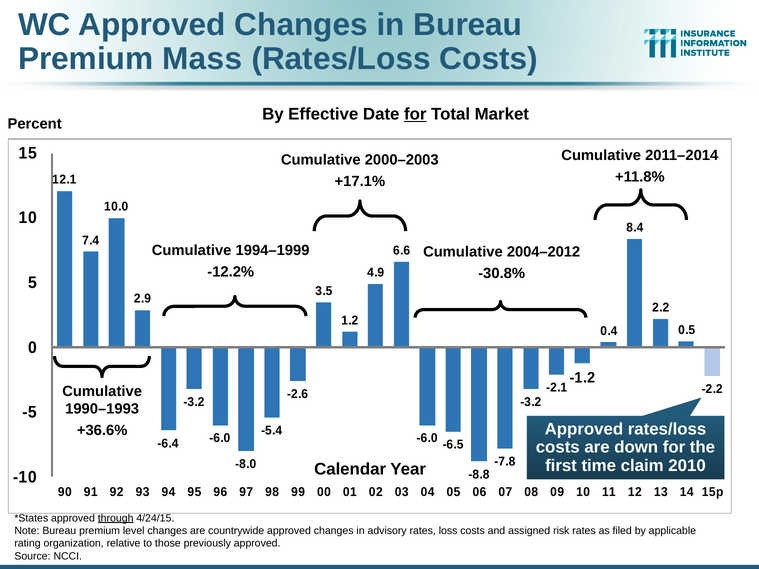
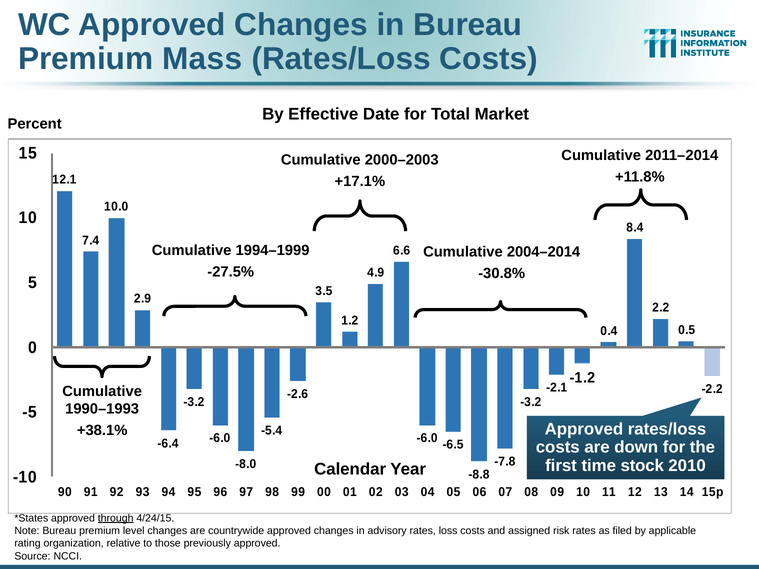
for underline: present -> none (415, 114)
2004–2012: 2004–2012 -> 2004–2014 (544, 252)
-12.2%: -12.2% -> -27.5% (231, 272)
+36.6%: +36.6% -> +38.1% (102, 430)
claim: claim -> stock (642, 466)
